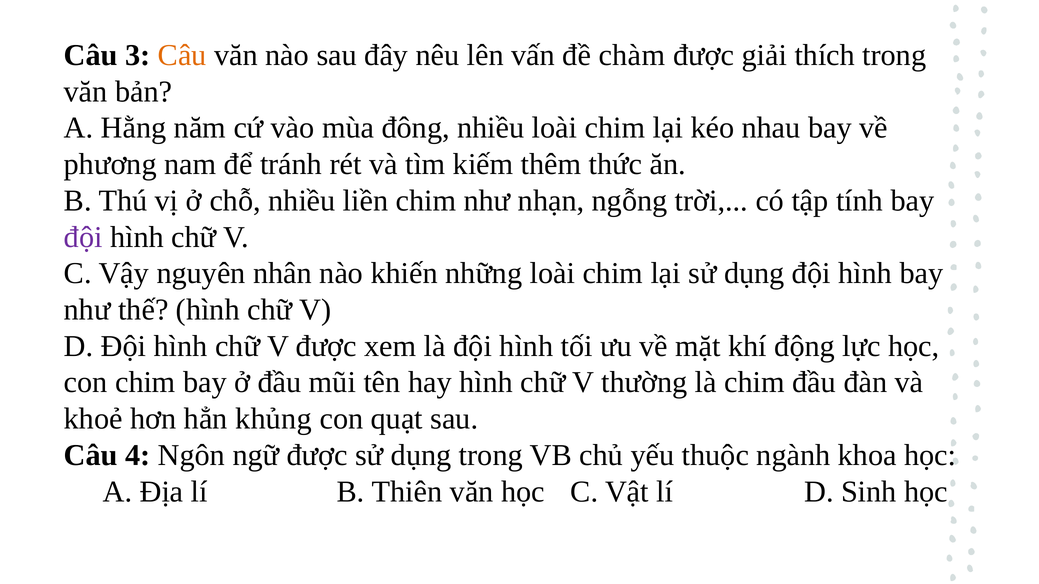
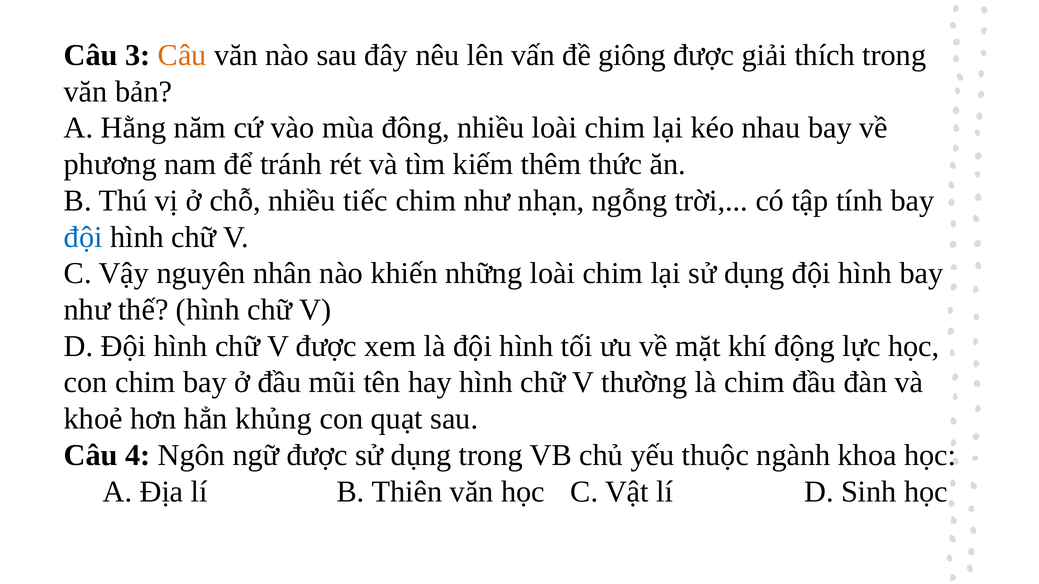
chàm: chàm -> giông (632, 55)
liền: liền -> tiếc (365, 201)
đội colour: purple -> blue (83, 237)
